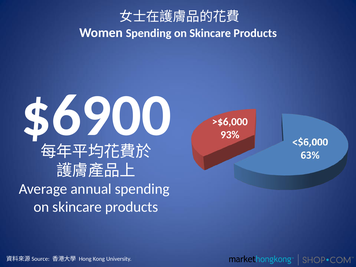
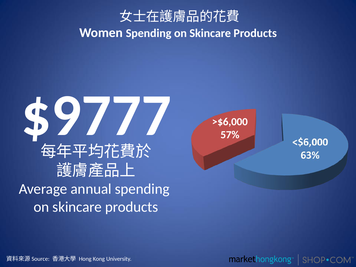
$6900: $6900 -> $9777 (96, 116)
93%: 93% -> 57% (230, 135)
